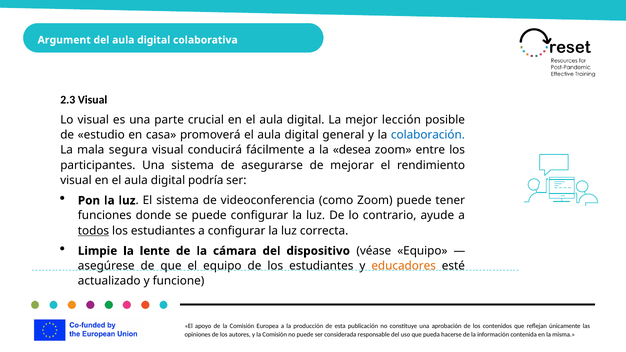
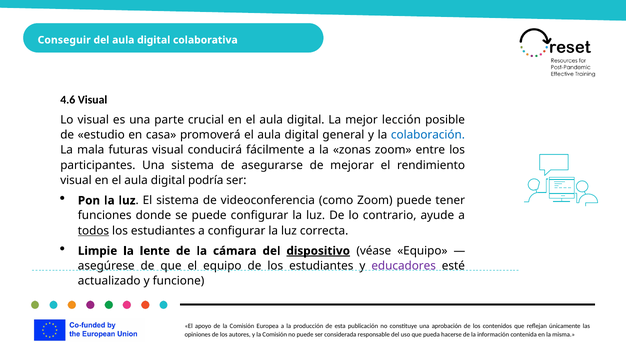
Argument: Argument -> Conseguir (64, 40)
2.3: 2.3 -> 4.6 (68, 100)
segura: segura -> futuras (128, 150)
desea: desea -> zonas (352, 150)
dispositivo underline: none -> present (318, 251)
educadores colour: orange -> purple (404, 266)
